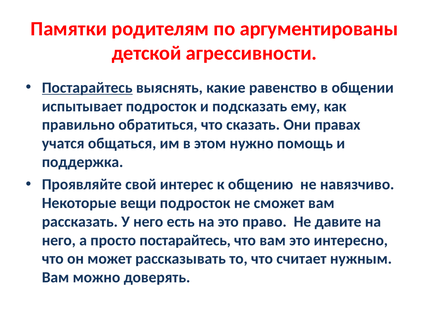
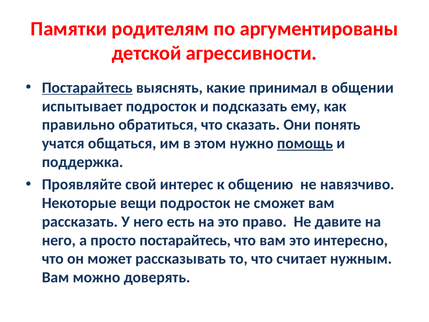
равенство: равенство -> принимал (283, 88)
правах: правах -> понять (337, 125)
помощь underline: none -> present (305, 143)
